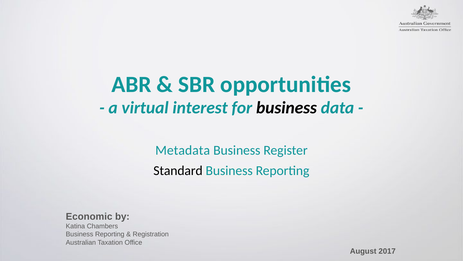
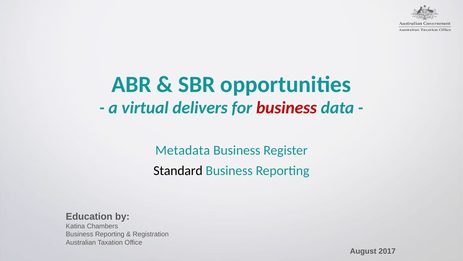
interest: interest -> delivers (200, 108)
business colour: black -> red (287, 108)
Economic: Economic -> Education (89, 216)
